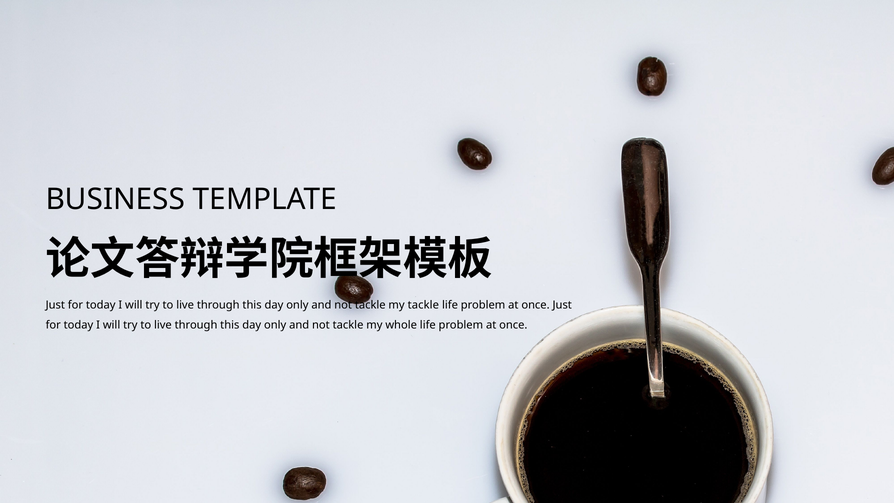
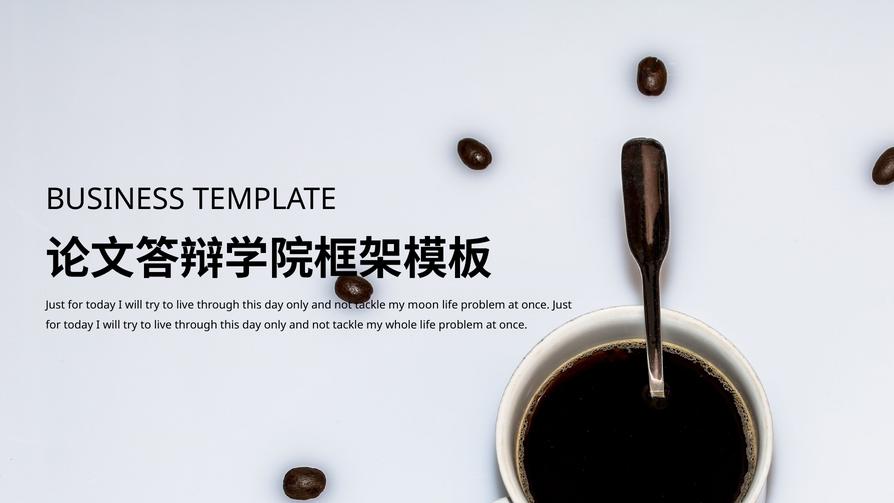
my tackle: tackle -> moon (423, 305)
